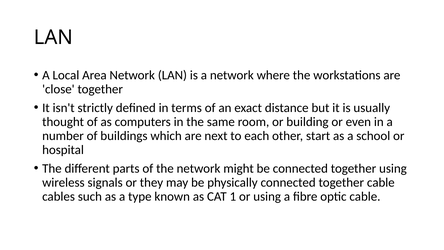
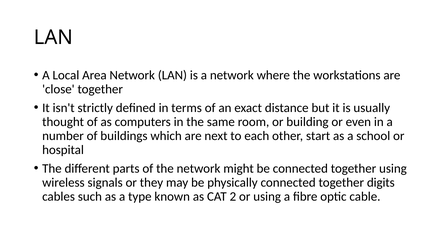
together cable: cable -> digits (381, 182)
1: 1 -> 2 (233, 196)
